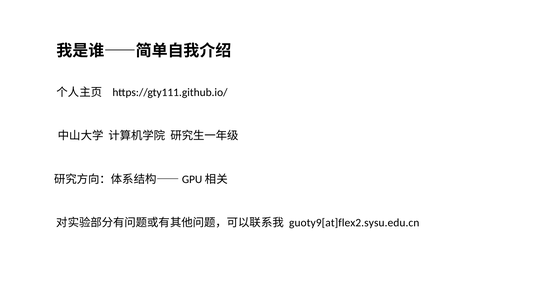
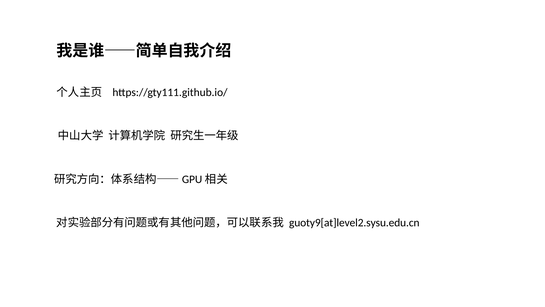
guoty9[at]flex2.sysu.edu.cn: guoty9[at]flex2.sysu.edu.cn -> guoty9[at]level2.sysu.edu.cn (354, 223)
